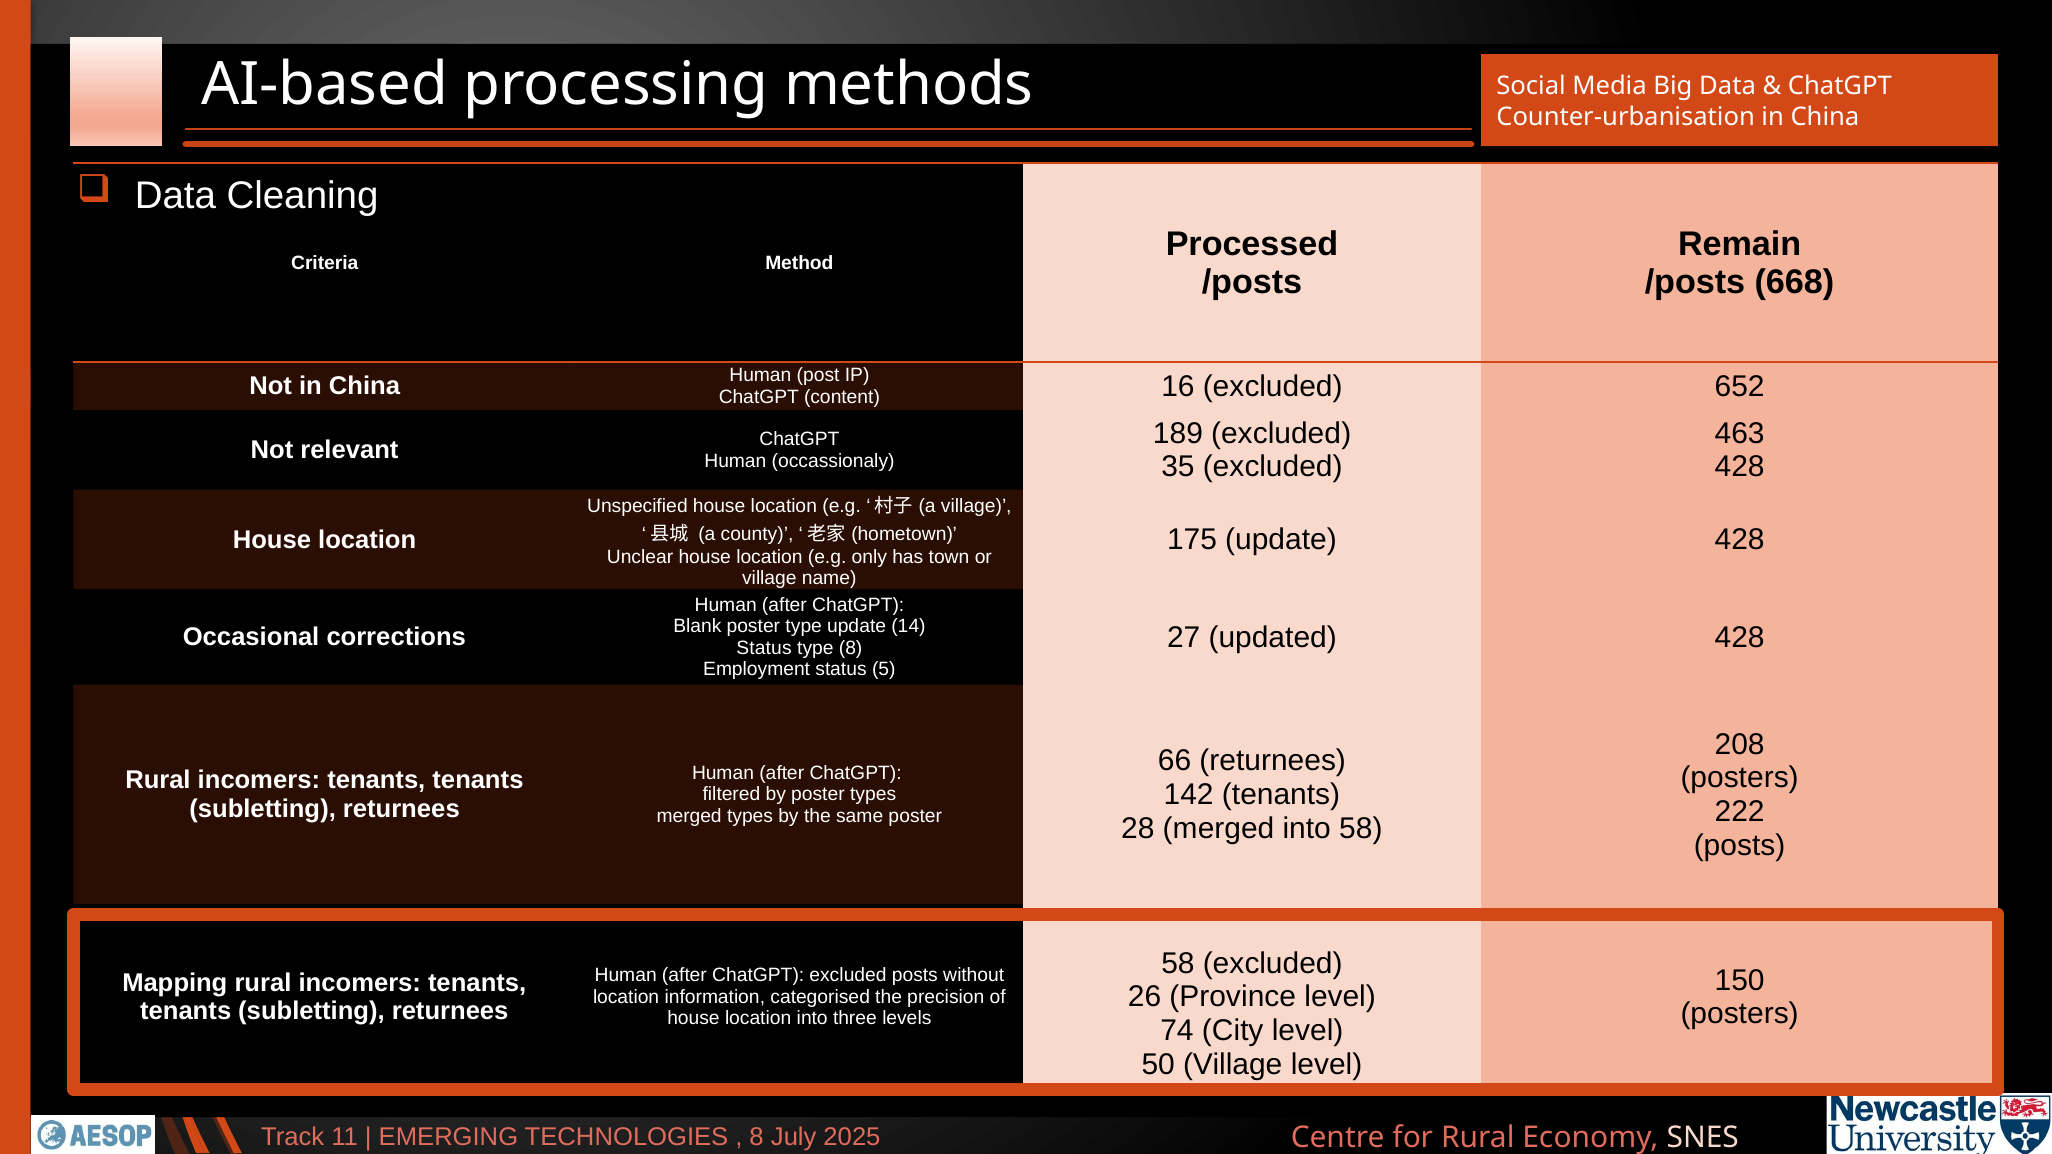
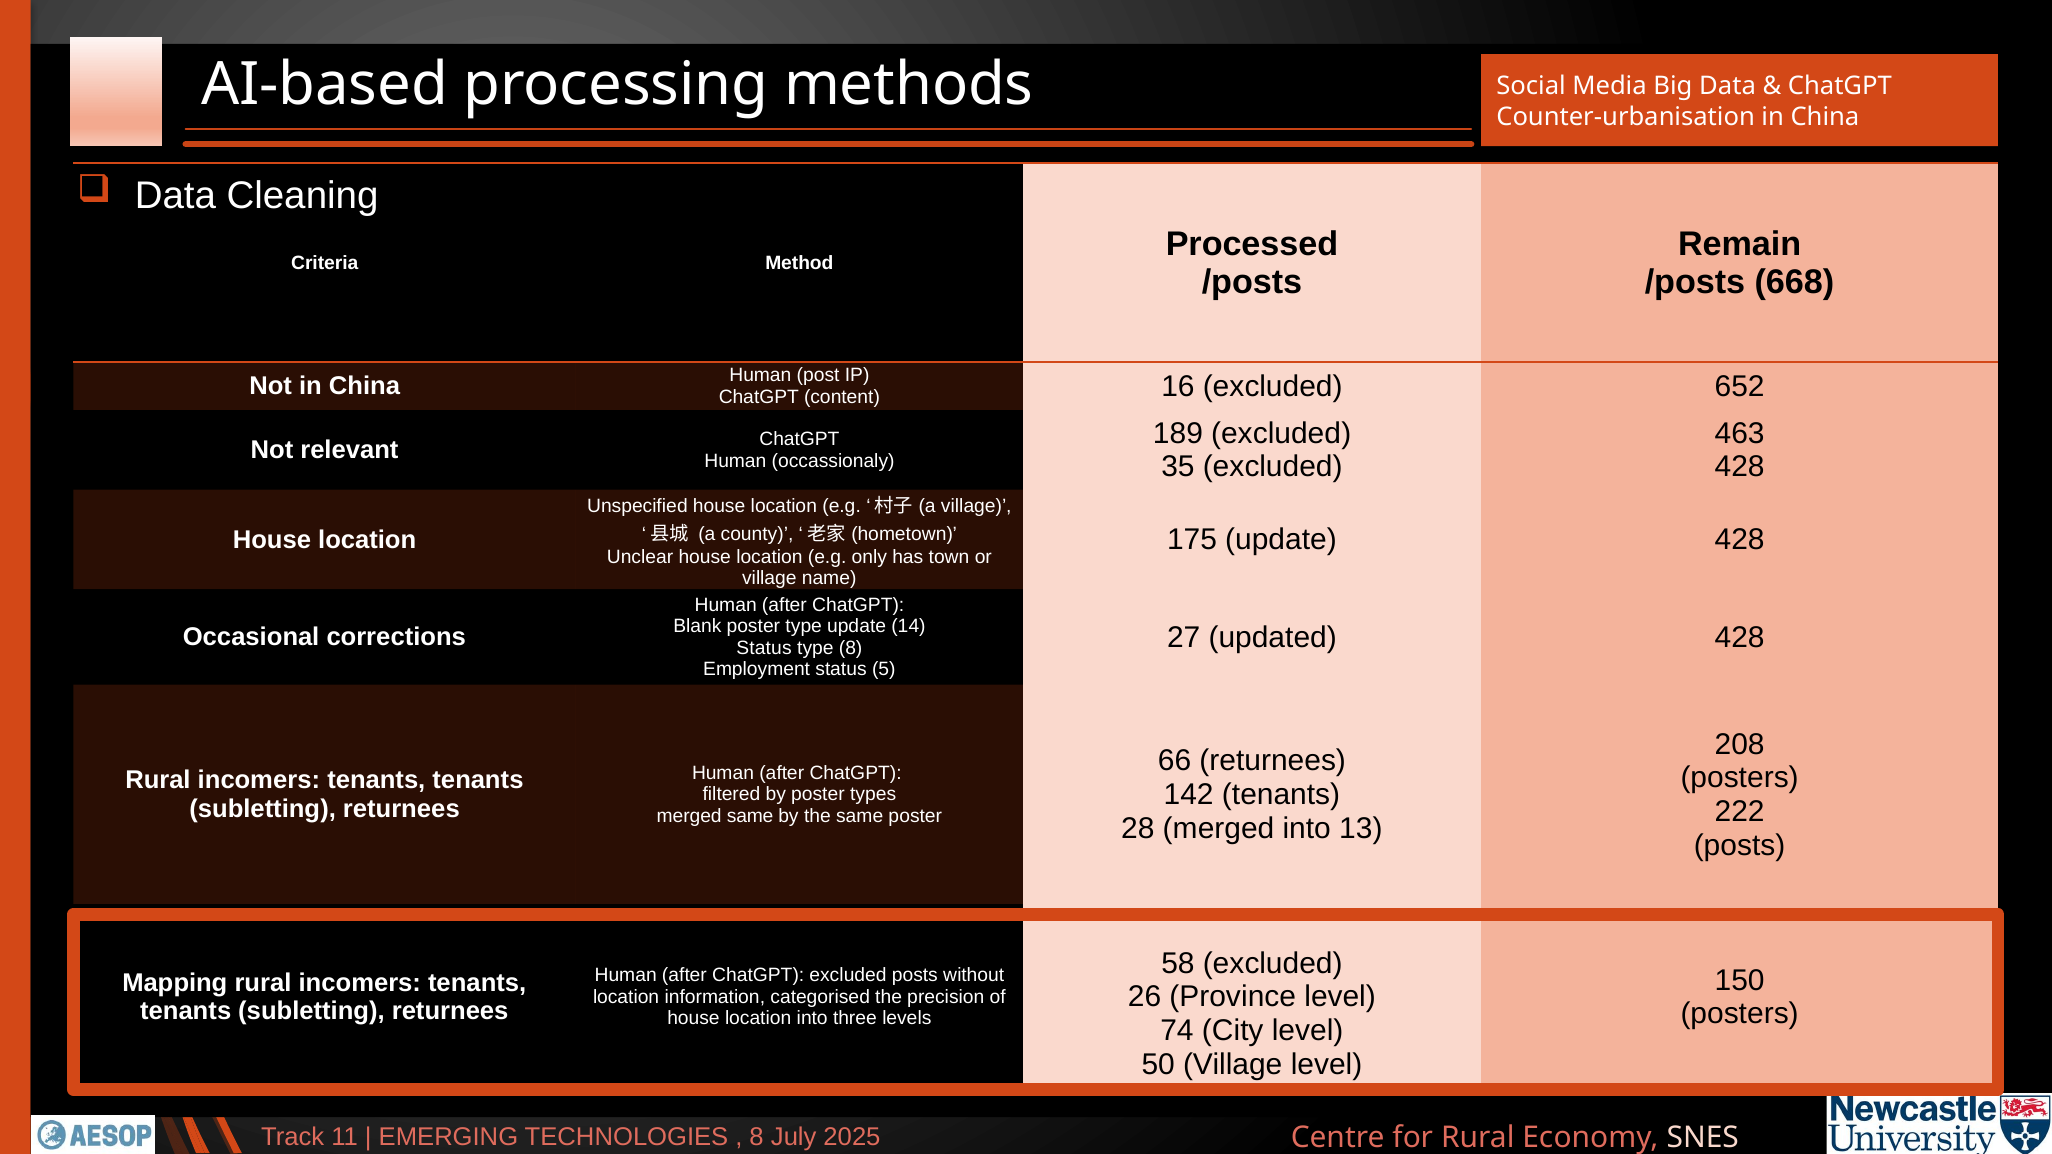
merged types: types -> same (750, 816)
into 58: 58 -> 13 (1361, 829)
